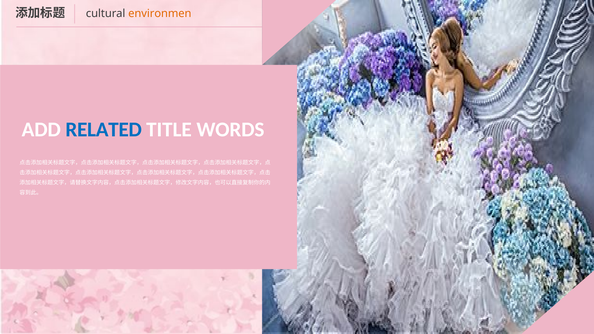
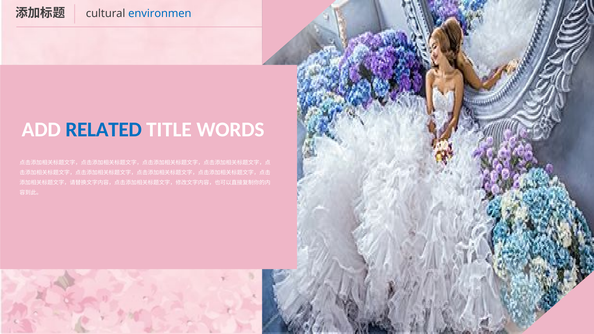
environmen colour: orange -> blue (160, 14)
